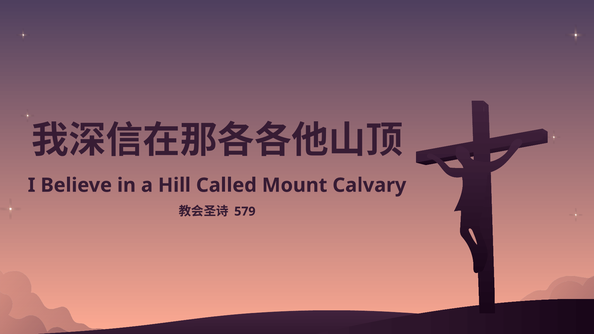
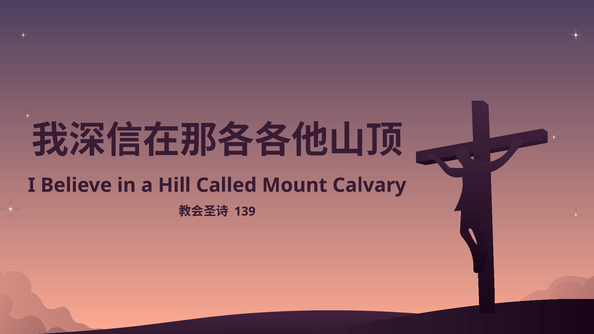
579: 579 -> 139 (245, 212)
